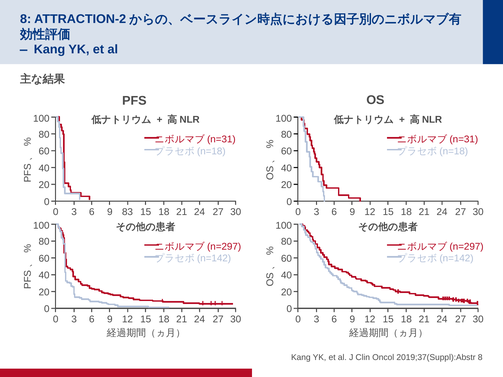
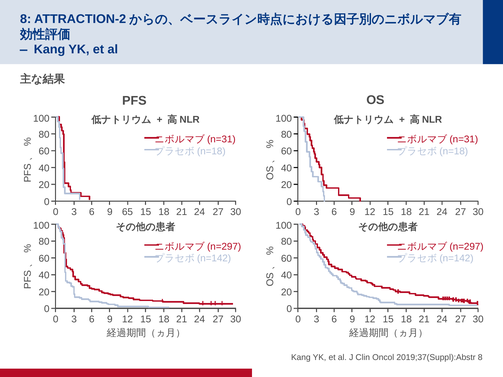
83: 83 -> 65 (127, 212)
